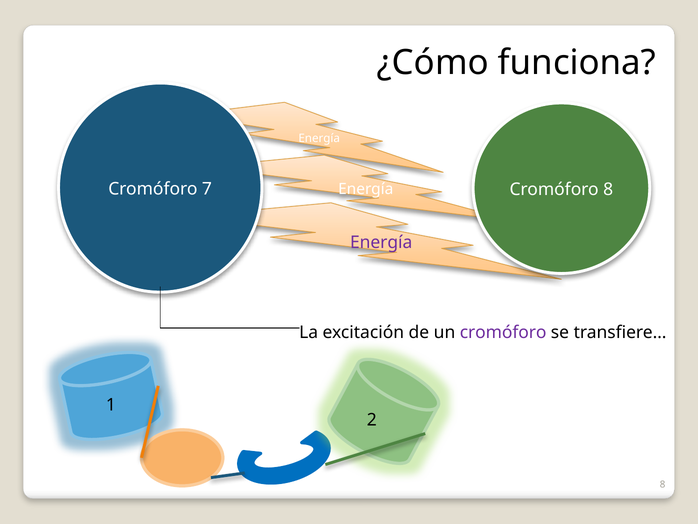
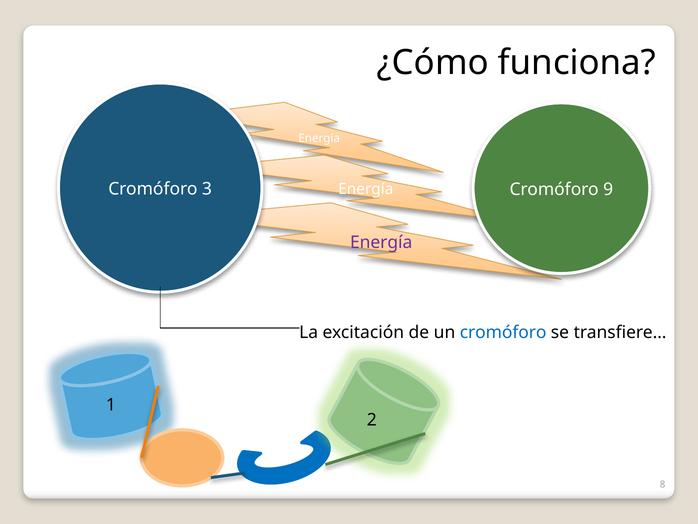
7: 7 -> 3 (207, 189)
Cromóforo 8: 8 -> 9 (608, 189)
cromóforo colour: purple -> blue (503, 332)
